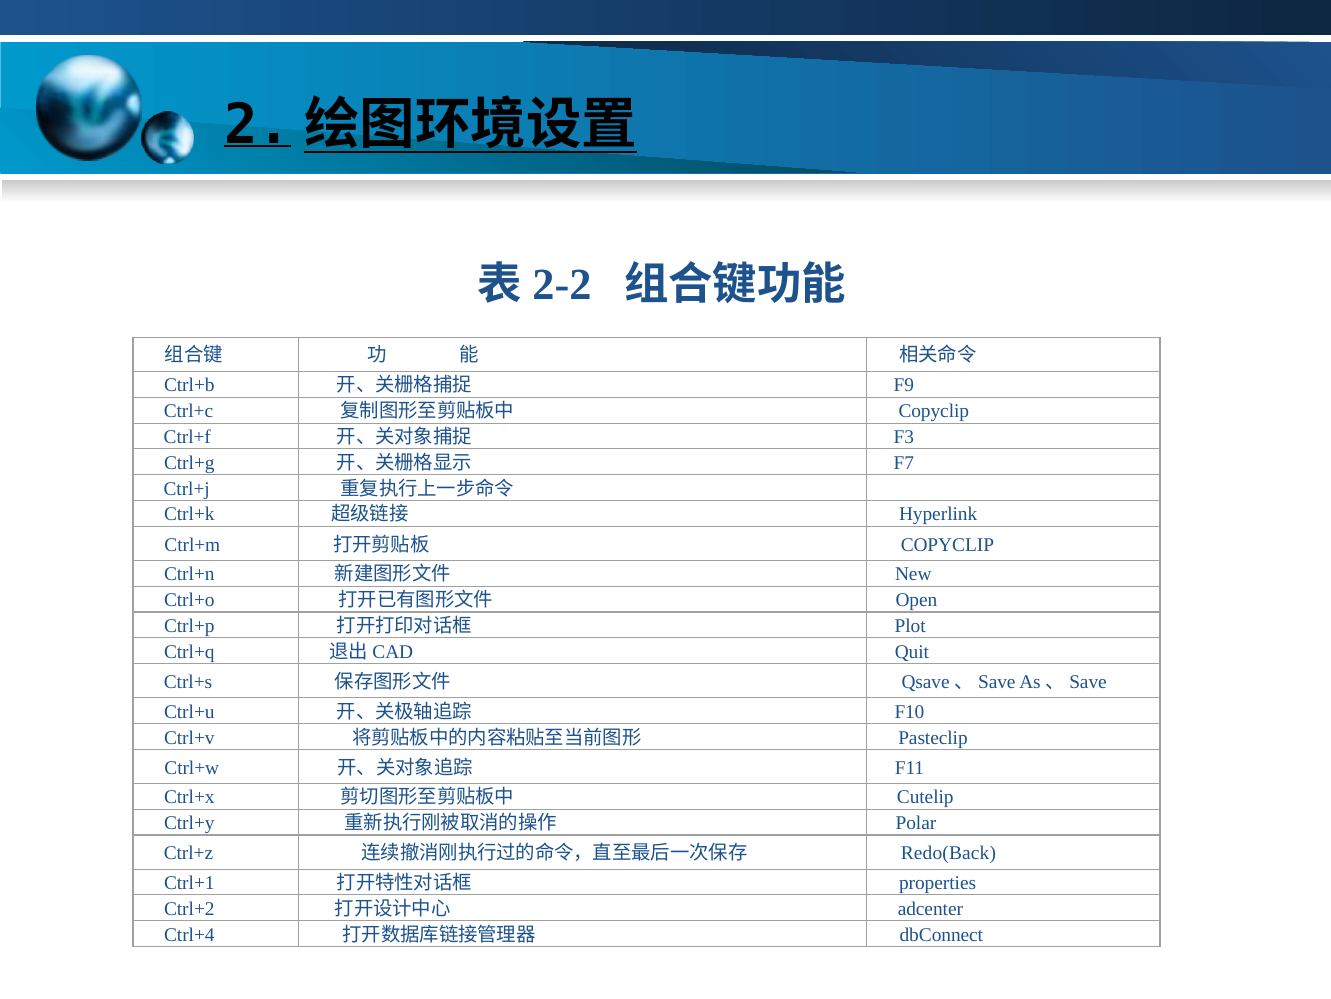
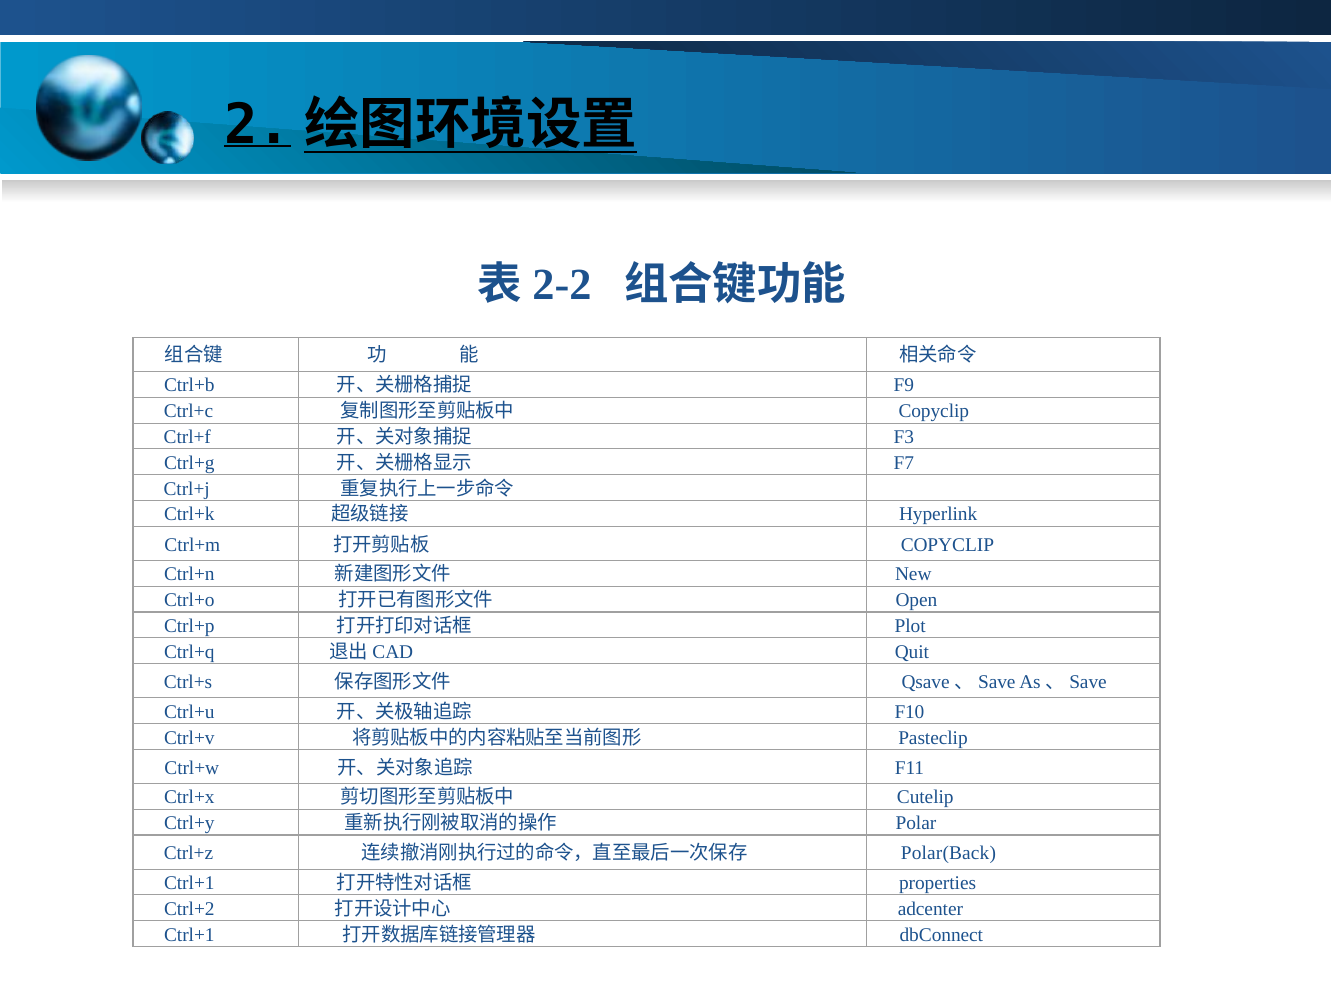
Redo(Back: Redo(Back -> Polar(Back (948, 853)
Ctrl+4: Ctrl+4 -> Ctrl+1 (189, 934)
